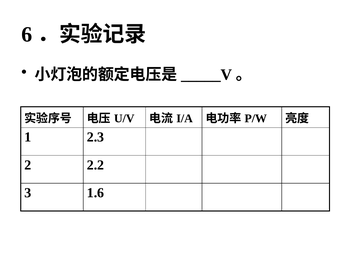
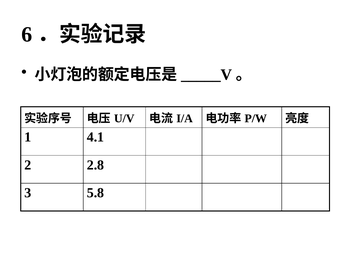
2.3: 2.3 -> 4.1 (96, 137)
2.2: 2.2 -> 2.8 (96, 165)
1.6: 1.6 -> 5.8 (96, 193)
